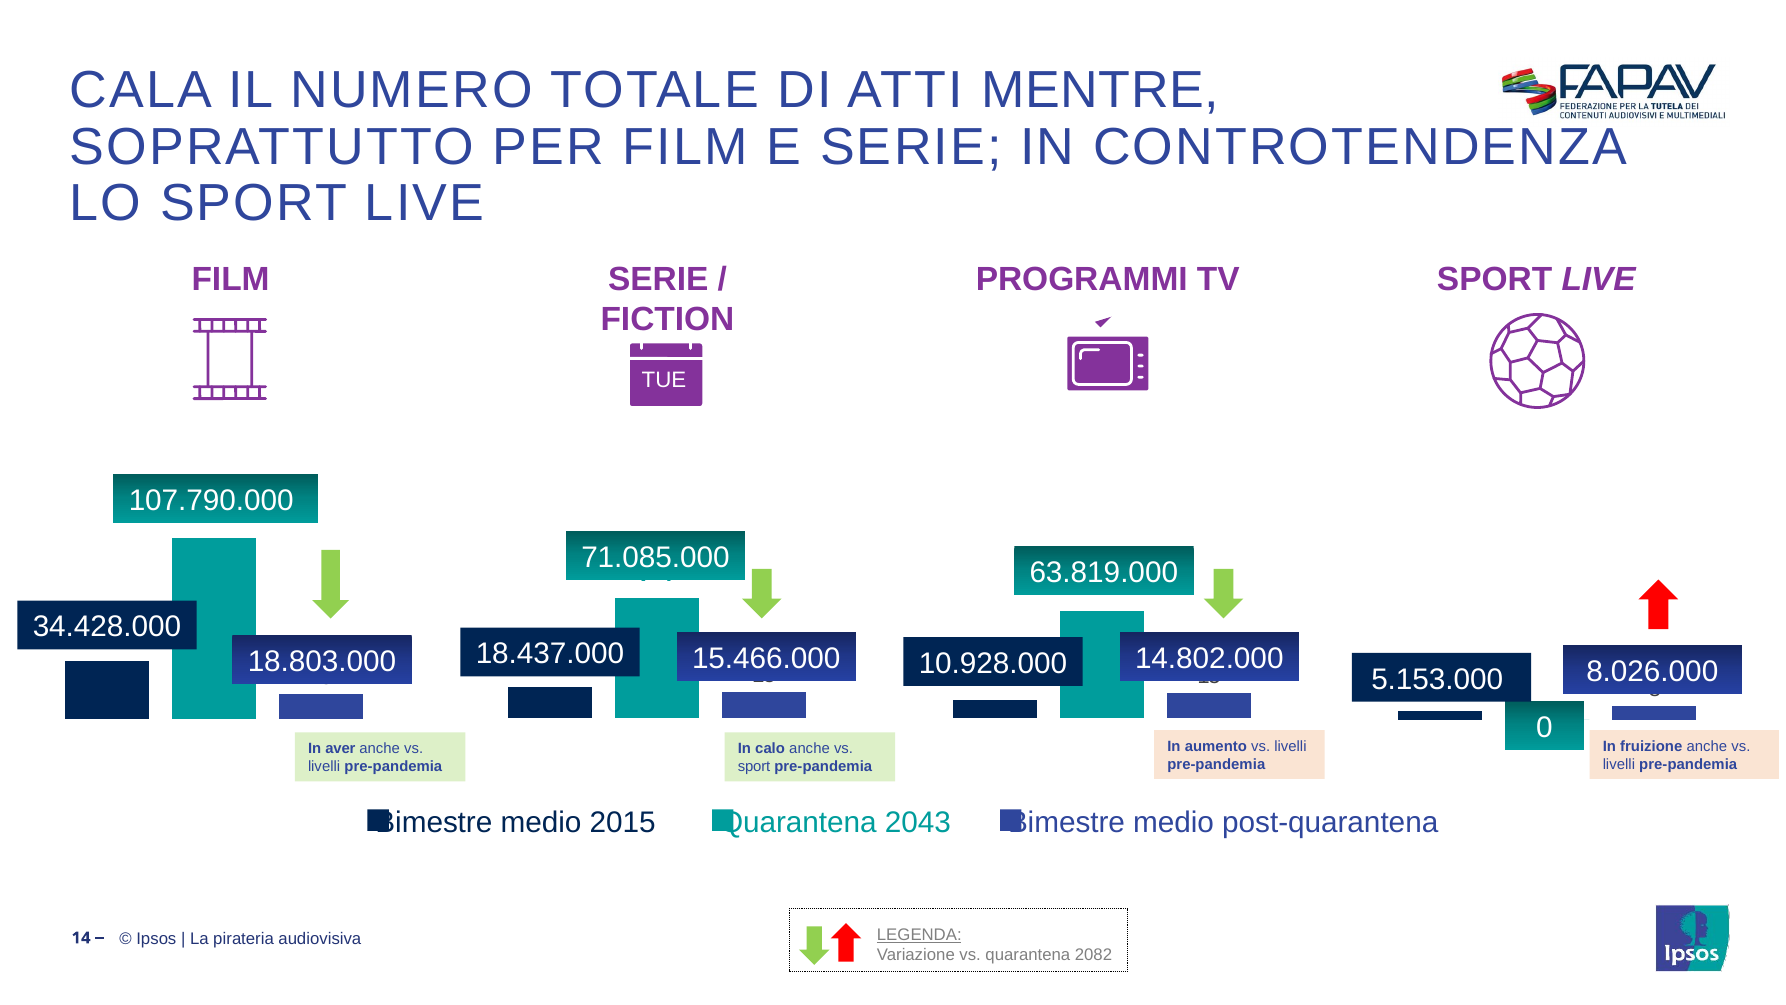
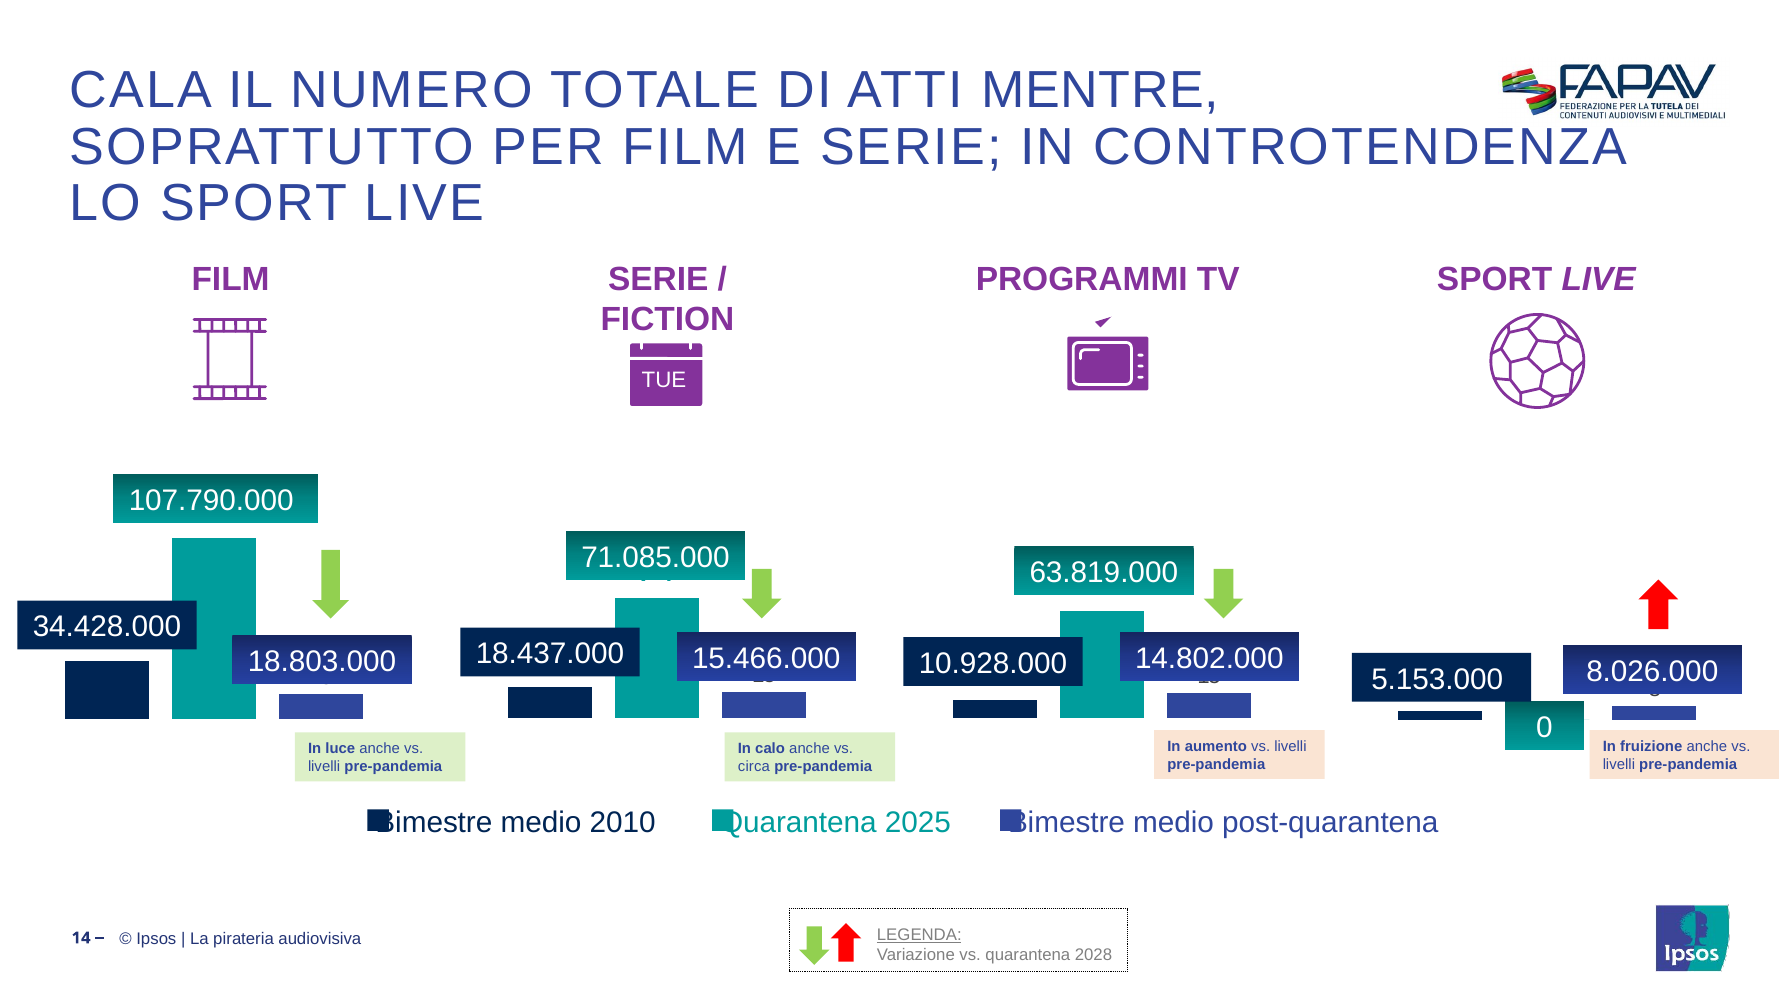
aver: aver -> luce (340, 749)
sport: sport -> circa (754, 767)
2015: 2015 -> 2010 (623, 822)
2043: 2043 -> 2025 (918, 822)
2082: 2082 -> 2028 (1093, 955)
